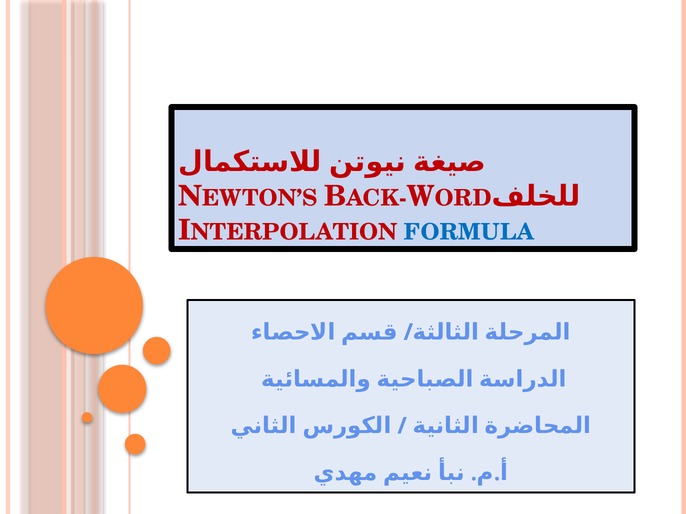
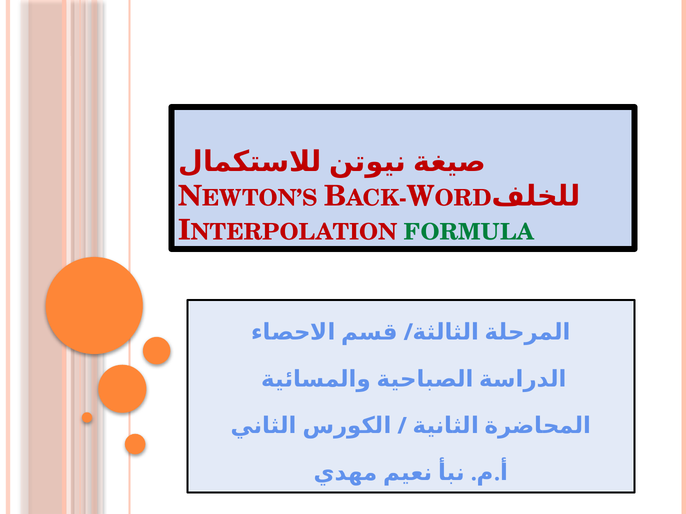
FORMULA colour: blue -> green (469, 233)
